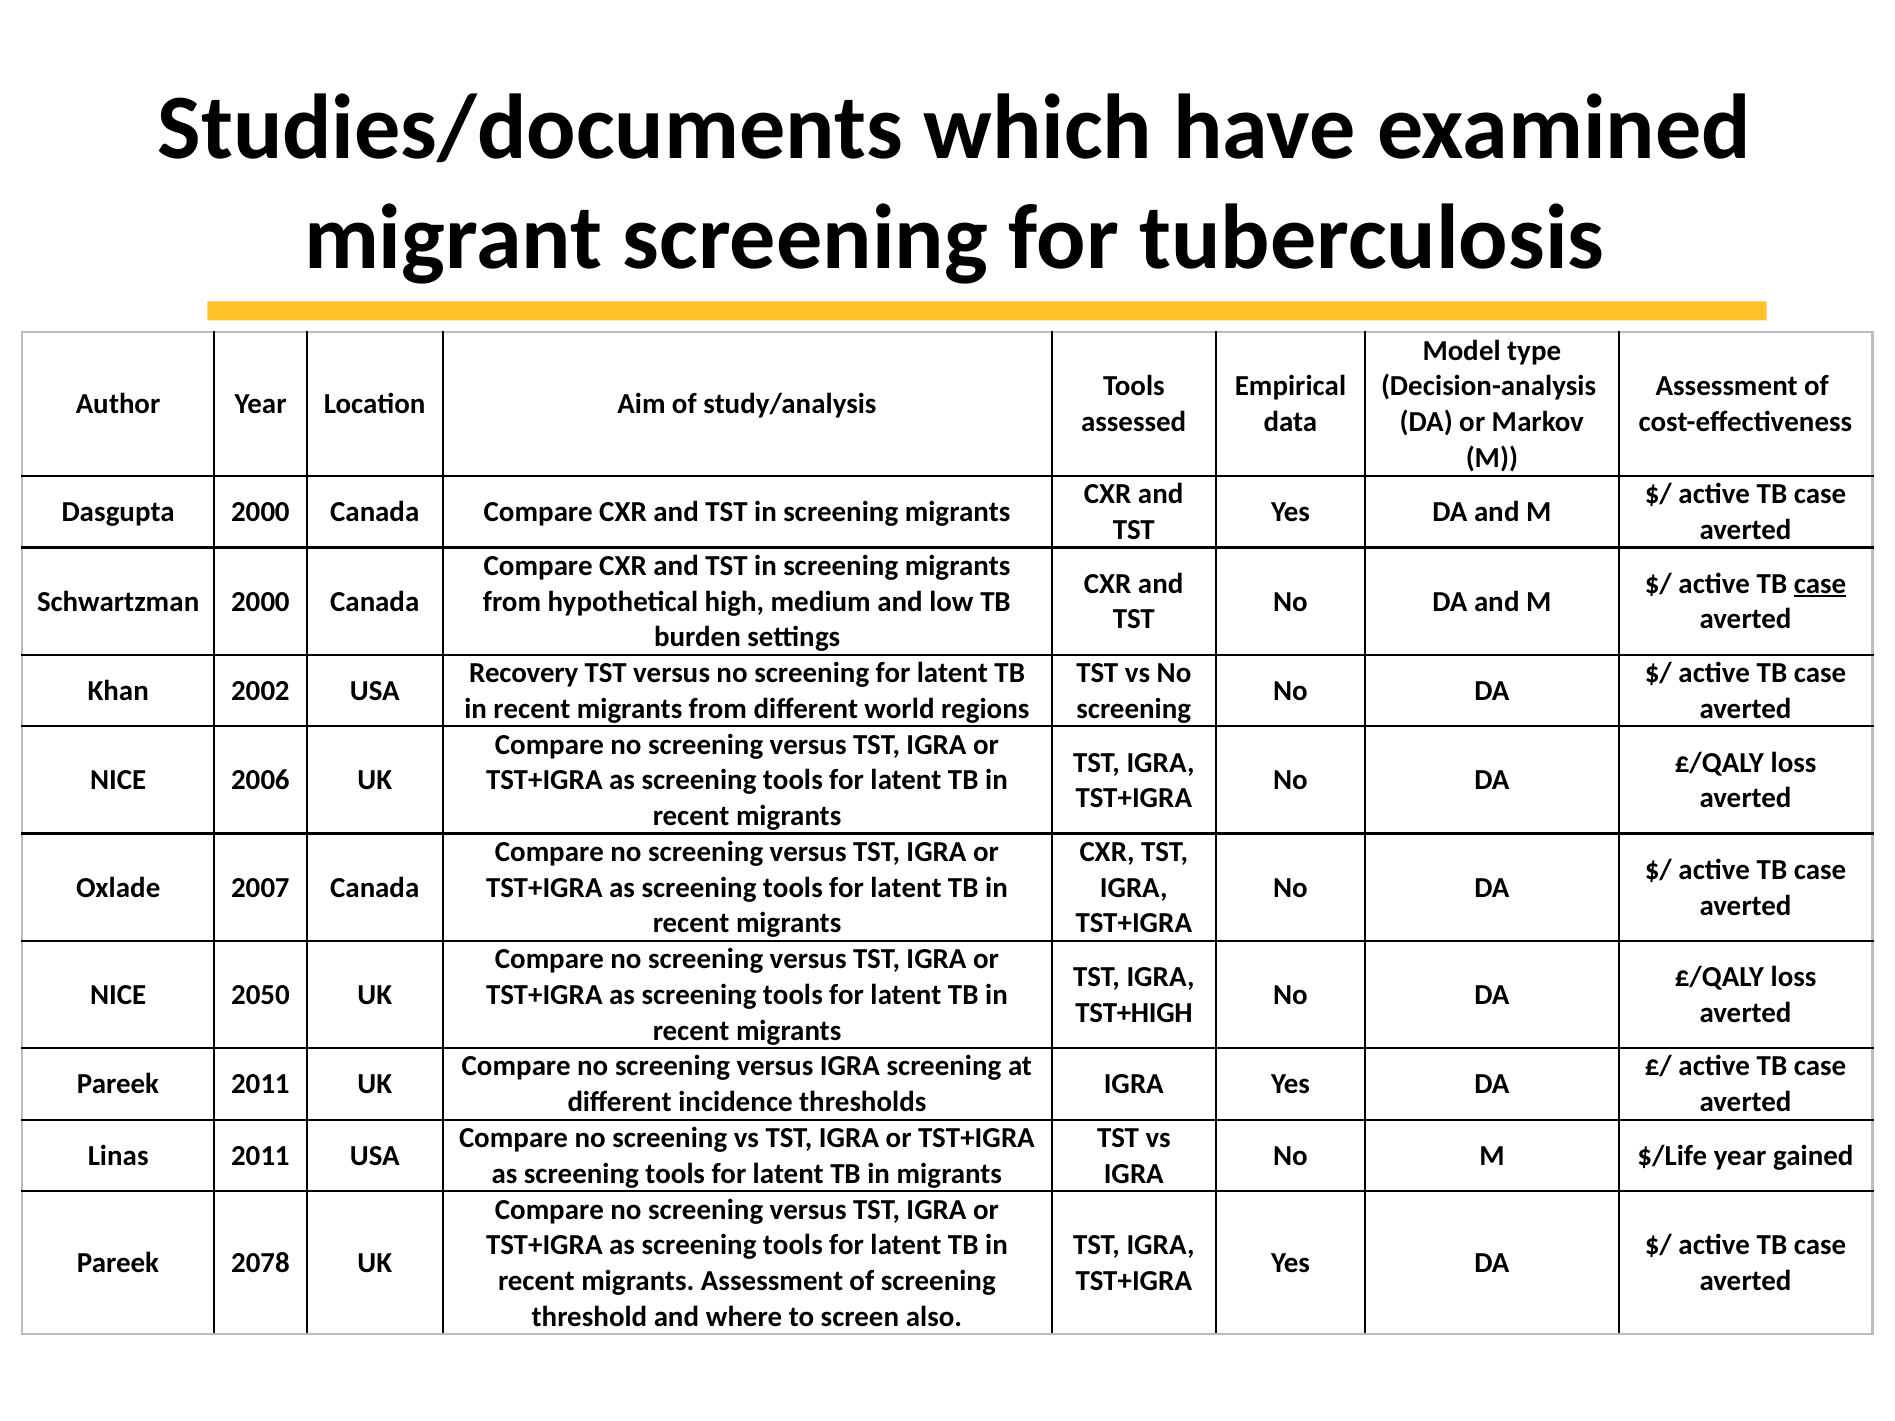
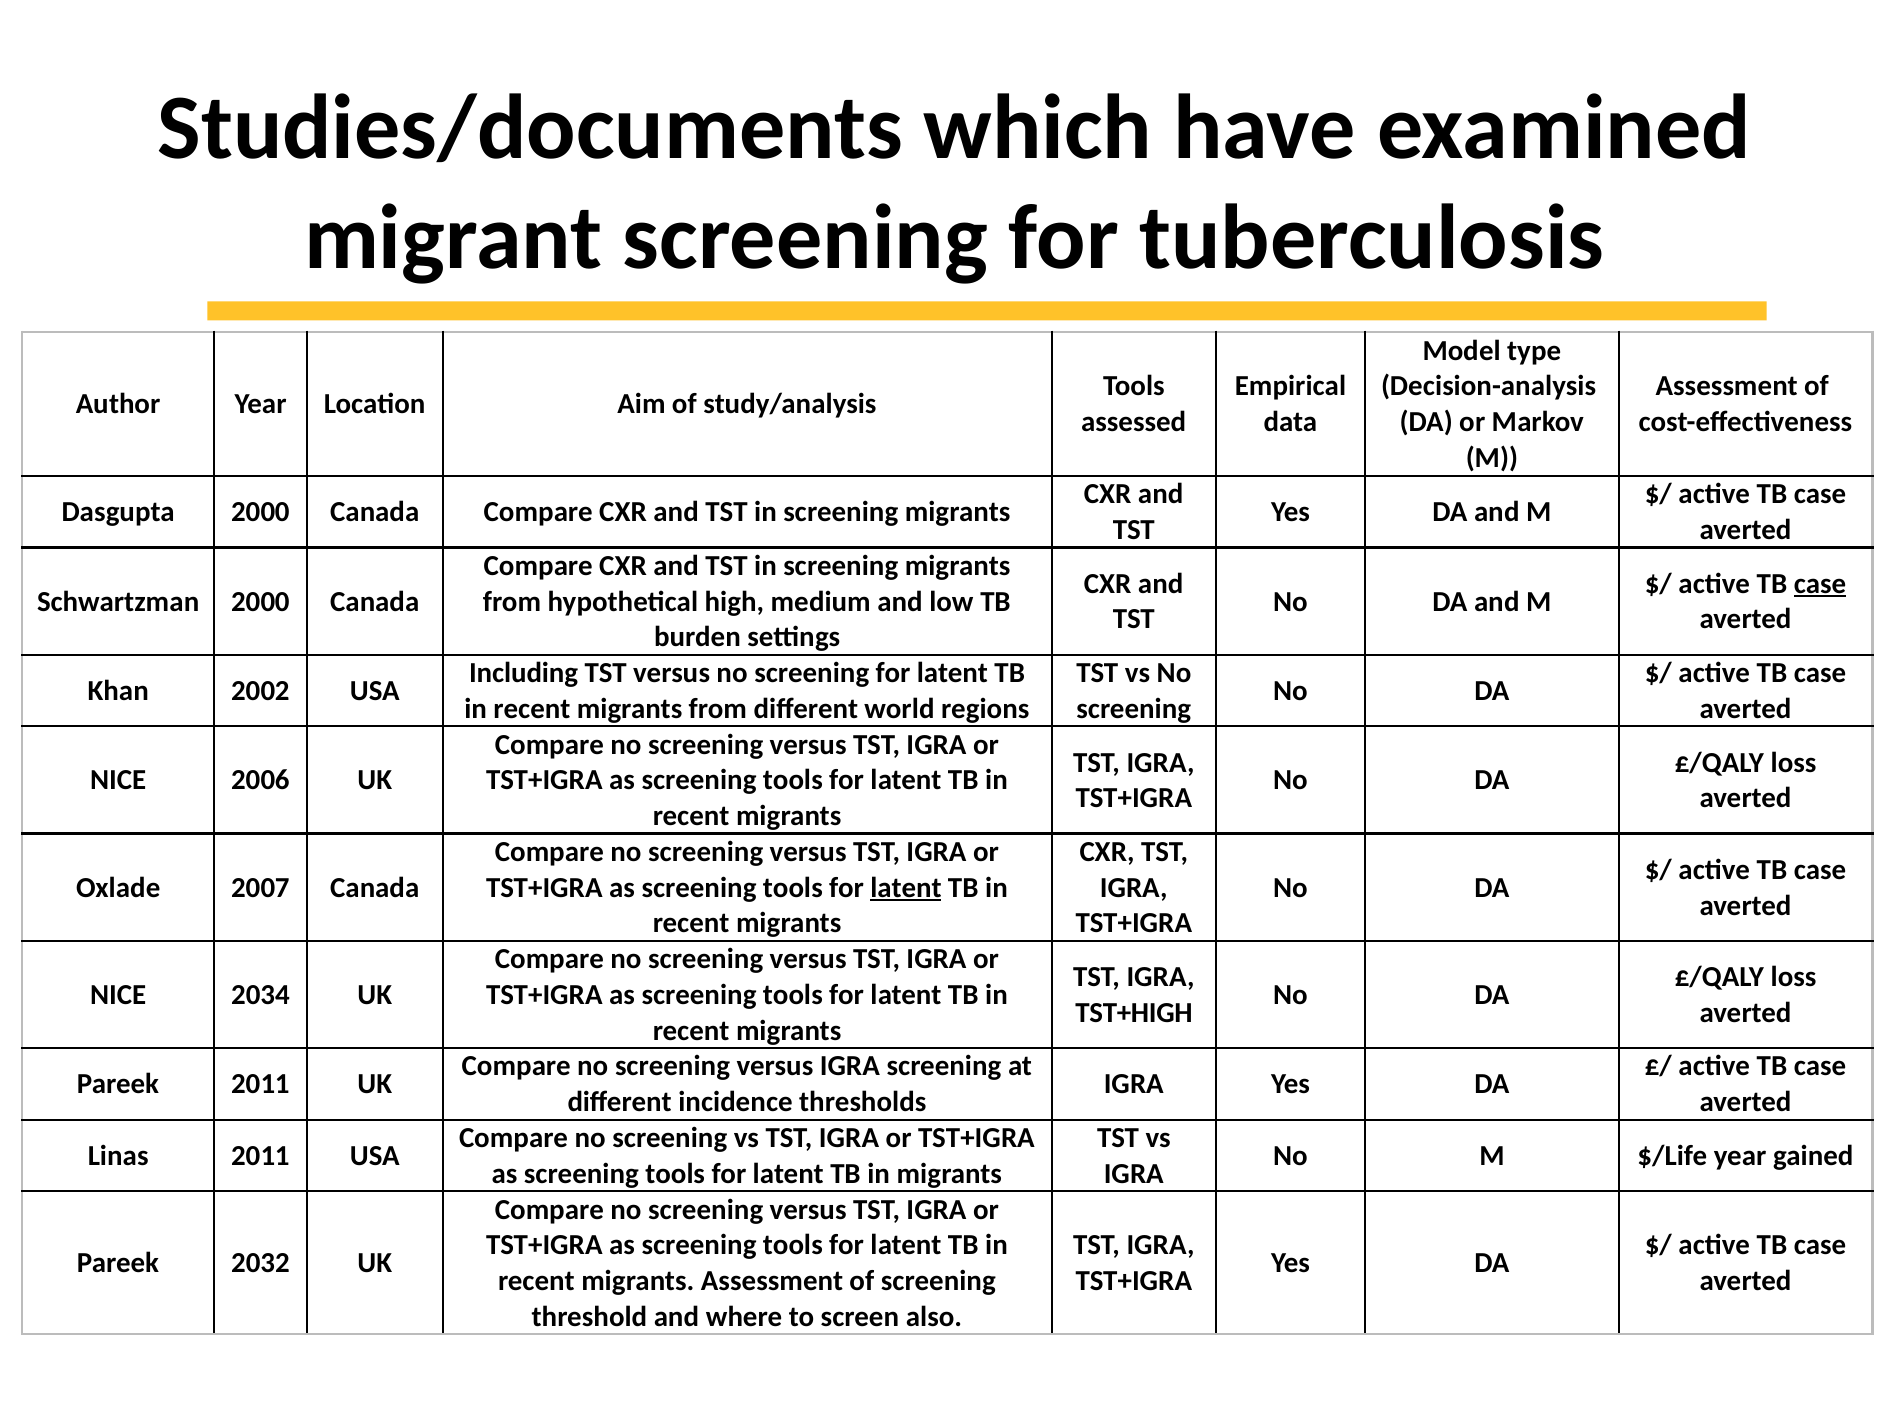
Recovery: Recovery -> Including (524, 673)
latent underline: none -> present (906, 888)
2050: 2050 -> 2034 (260, 995)
2078: 2078 -> 2032 (260, 1263)
